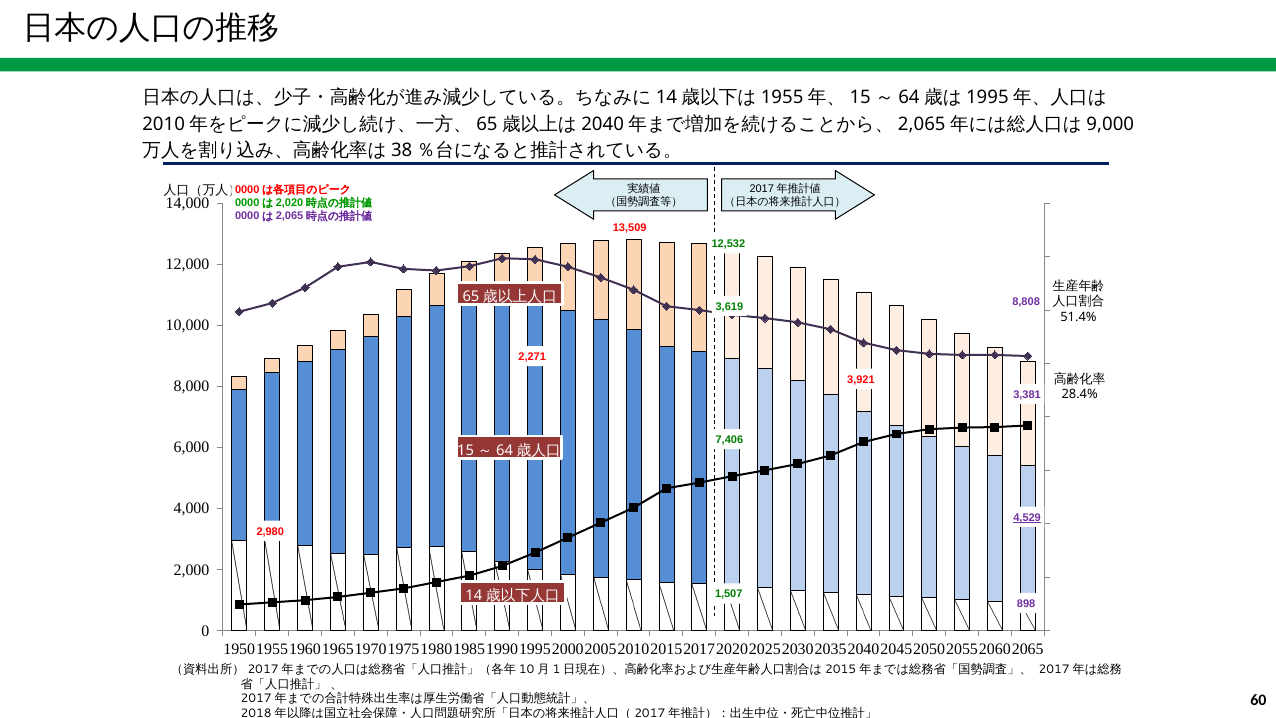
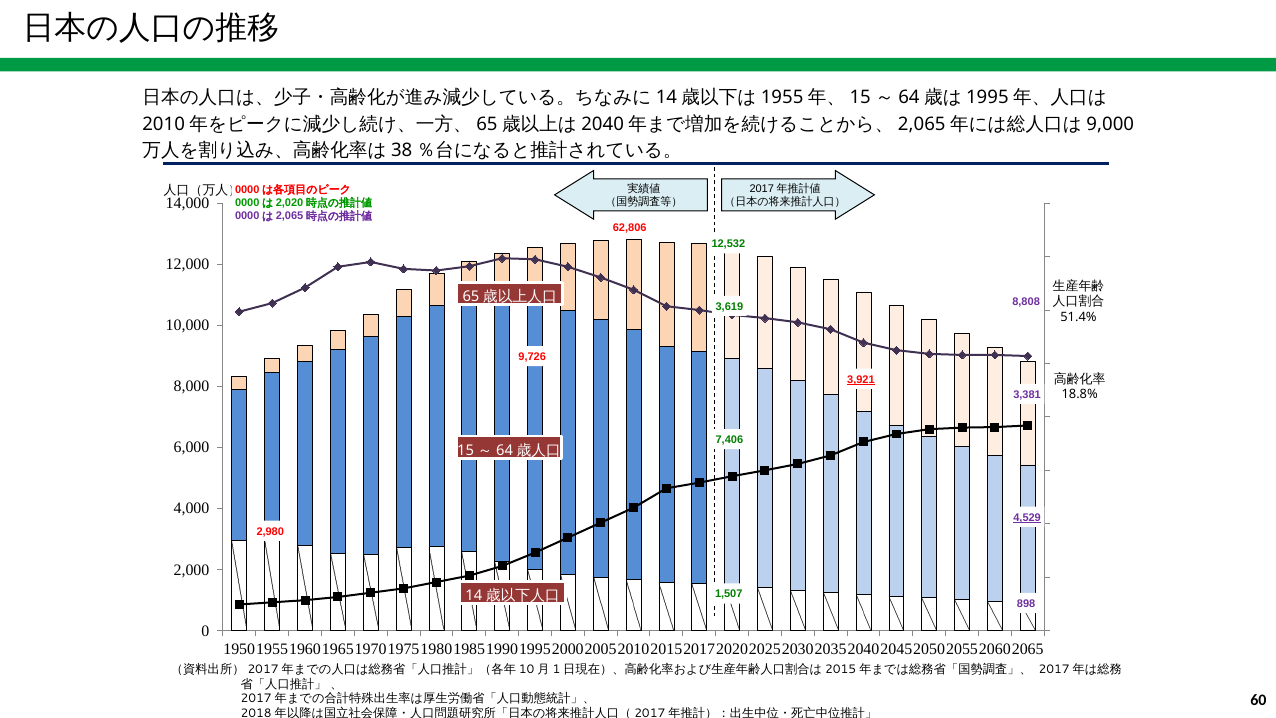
13,509: 13,509 -> 62,806 (630, 228)
2,271: 2,271 -> 9,726 (532, 357)
3,921 underline: none -> present (861, 379)
28.4%: 28.4% -> 18.8% (1080, 394)
